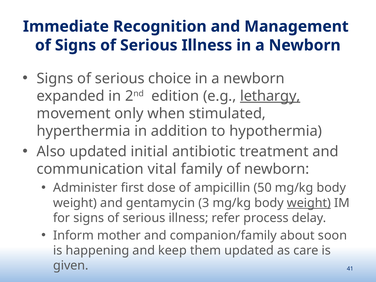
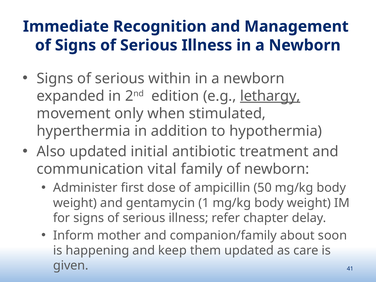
choice: choice -> within (170, 78)
3: 3 -> 1 (204, 203)
weight underline: present -> none (309, 203)
process: process -> chapter (266, 218)
